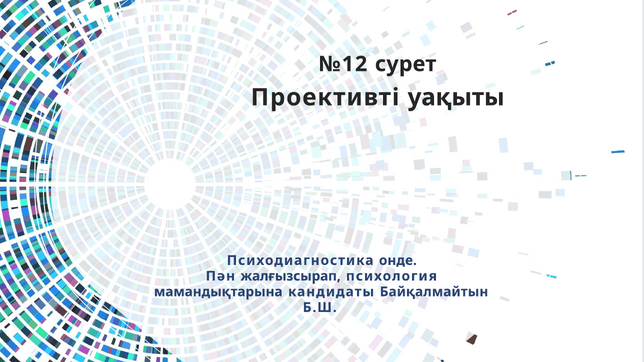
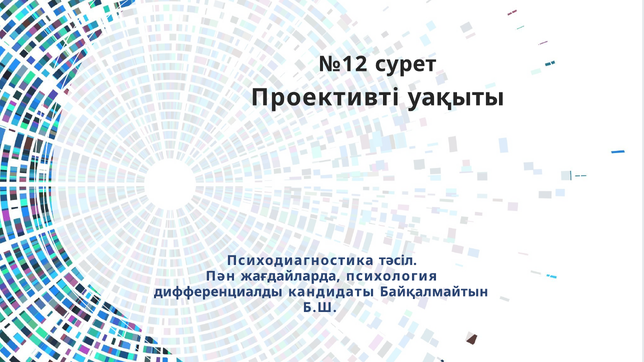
онде: онде -> тәсіл (398, 261)
жалғызсырап: жалғызсырап -> жағдайларда (290, 276)
мамандықтарына: мамандықтарына -> дифференциалды (218, 292)
